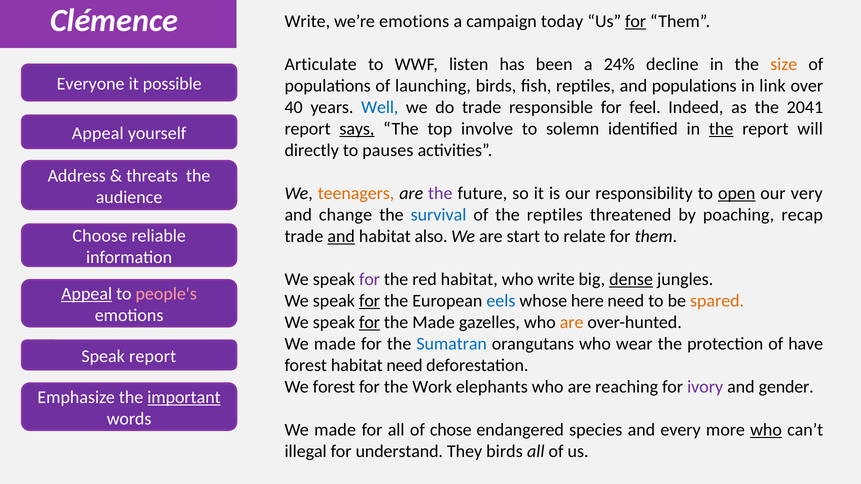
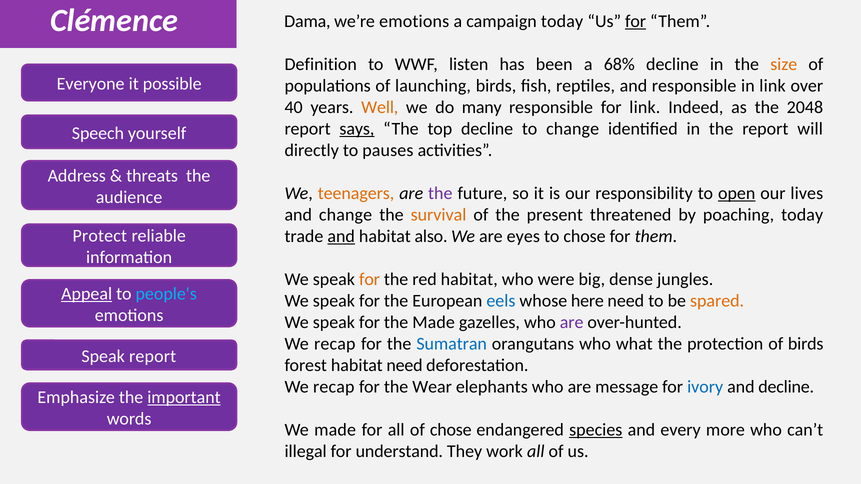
Clémence Write: Write -> Dama (307, 21)
Articulate: Articulate -> Definition (321, 64)
24%: 24% -> 68% (619, 64)
and populations: populations -> responsible (694, 86)
Well colour: blue -> orange (380, 107)
do trade: trade -> many (482, 107)
for feel: feel -> link (645, 107)
2041: 2041 -> 2048 (805, 107)
top involve: involve -> decline (487, 129)
to solemn: solemn -> change (573, 129)
the underline: present -> none (721, 129)
Appeal: Appeal -> Speech (98, 133)
very: very -> lives (807, 193)
survival colour: blue -> orange (439, 215)
the reptiles: reptiles -> present (555, 215)
poaching recap: recap -> today (802, 215)
Choose: Choose -> Protect (100, 236)
start: start -> eyes (523, 236)
to relate: relate -> chose (585, 236)
for colour: purple -> orange (369, 280)
who write: write -> were (556, 280)
dense underline: present -> none (631, 280)
people's colour: pink -> light blue (166, 294)
for underline: present -> none (369, 301)
for underline: present -> none (369, 323)
are colour: orange -> purple (572, 323)
made: made -> recap (335, 344)
wear: wear -> what (634, 344)
of have: have -> birds (806, 344)
forest: forest -> recap (334, 387)
Work: Work -> Wear (432, 387)
reaching: reaching -> message (627, 387)
ivory colour: purple -> blue (705, 387)
and gender: gender -> decline (786, 387)
species underline: none -> present (596, 430)
who underline: present -> none (766, 430)
They birds: birds -> work (505, 452)
